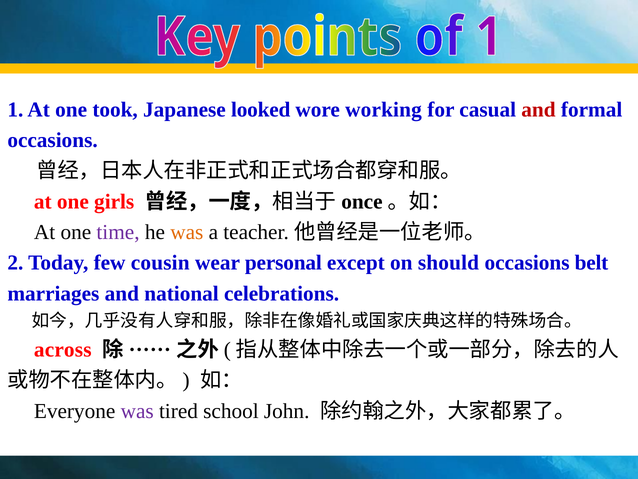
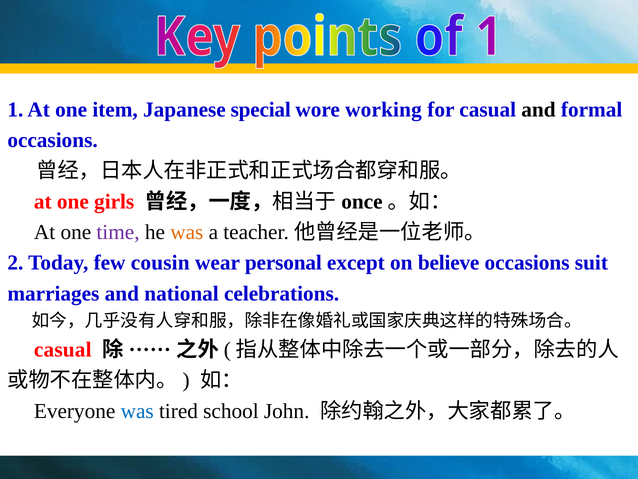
took: took -> item (115, 110)
looked: looked -> special (261, 110)
and colour: red -> black (539, 110)
should: should -> believe (449, 263)
belt: belt -> suit (591, 263)
across: across -> casual (63, 349)
was colour: purple -> blue (137, 411)
